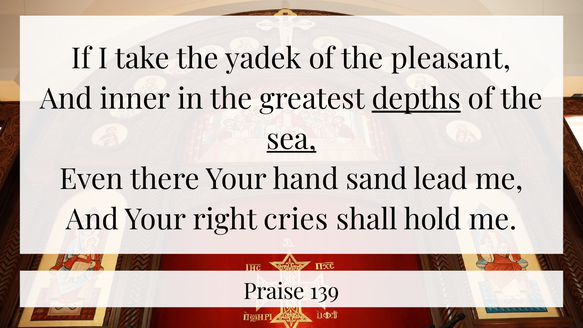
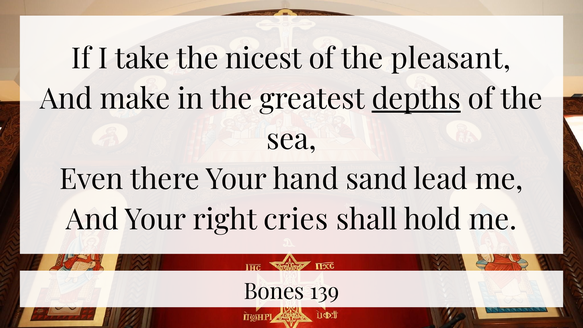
yadek: yadek -> nicest (263, 59)
inner: inner -> make (135, 99)
sea underline: present -> none (291, 139)
Praise: Praise -> Bones (274, 292)
